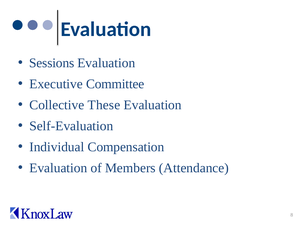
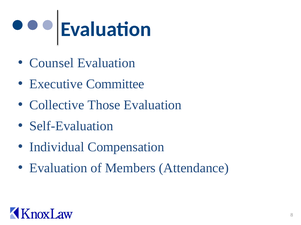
Sessions: Sessions -> Counsel (52, 63)
These: These -> Those (104, 105)
